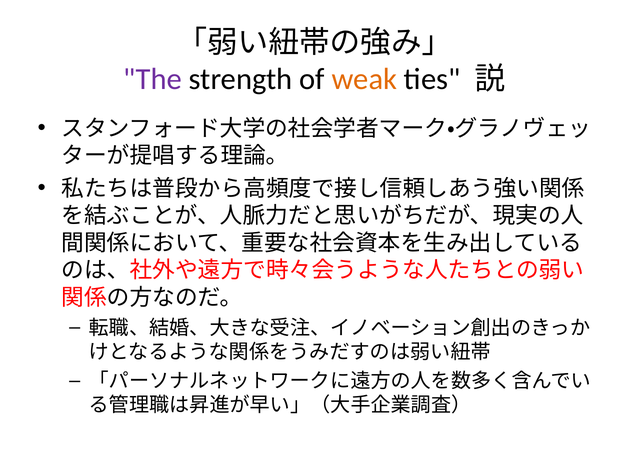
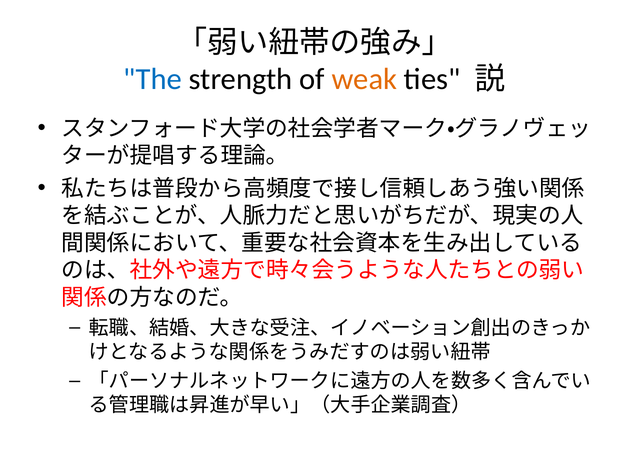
The colour: purple -> blue (153, 79)
